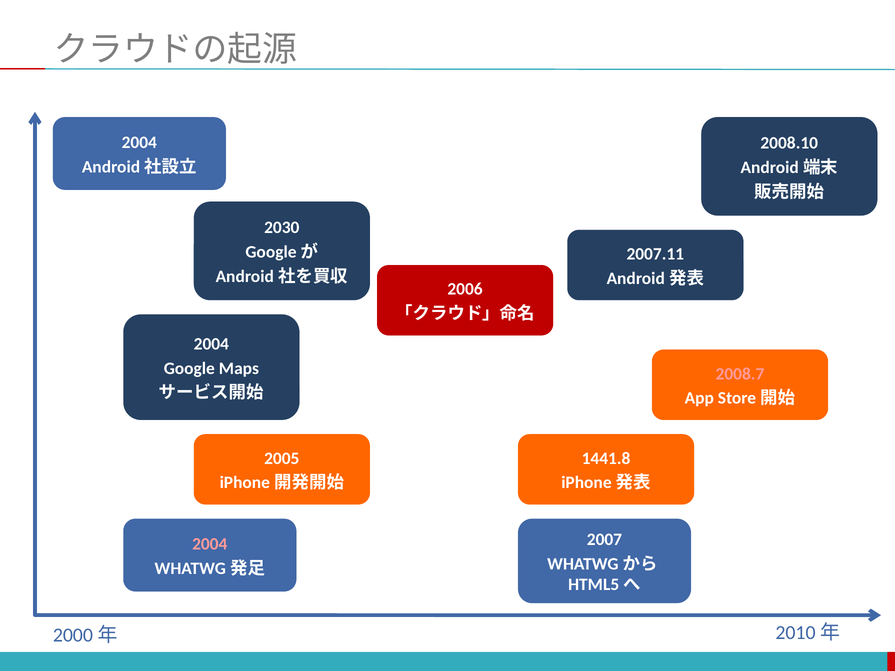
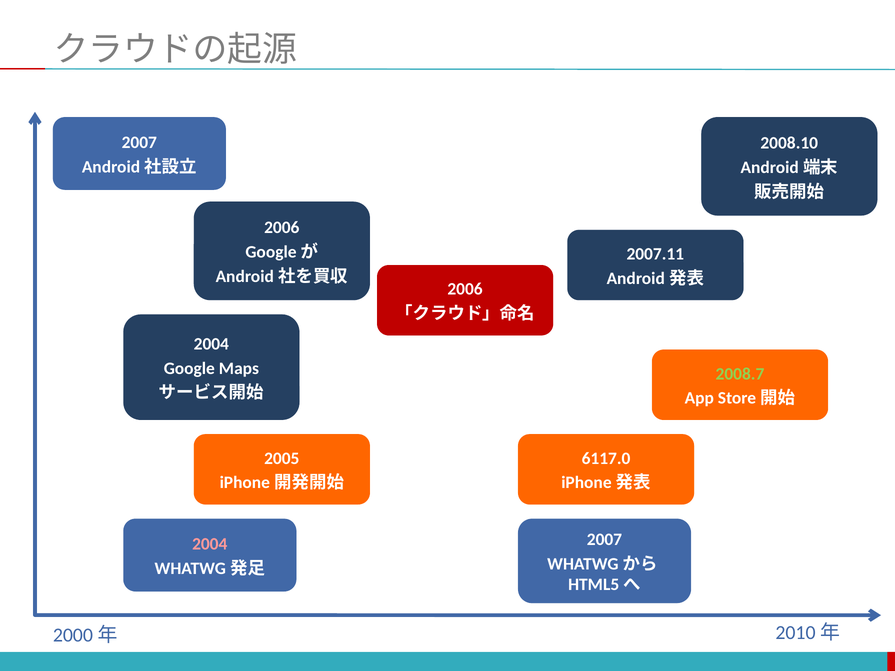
2004: 2004 -> 2007 (139, 143)
2030: 2030 -> 2006 (282, 228)
2008.7 colour: pink -> light green (740, 374)
1441.8: 1441.8 -> 6117.0 (606, 458)
